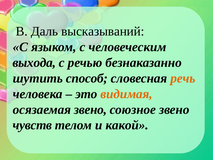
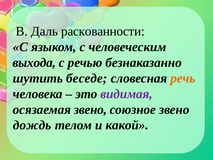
высказываний: высказываний -> раскованности (103, 31)
способ: способ -> беседе (87, 78)
видимая colour: orange -> purple (127, 94)
чувств: чувств -> дождь (32, 125)
